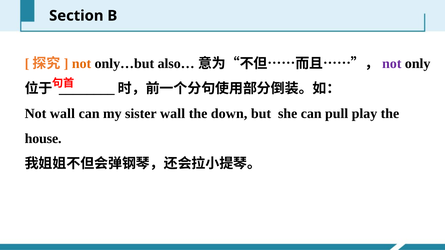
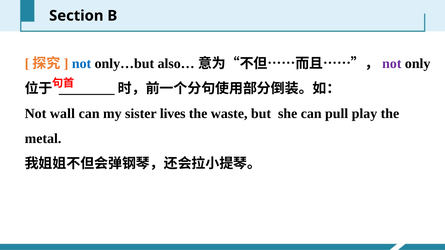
not colour: orange -> blue (82, 64)
sister wall: wall -> lives (173, 114)
down: down -> waste (229, 114)
house: house -> metal (43, 139)
